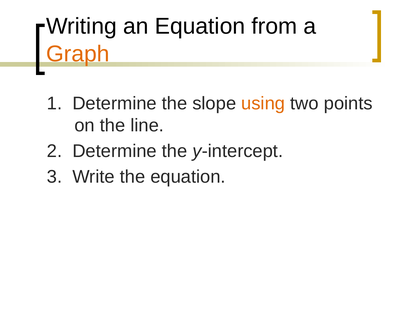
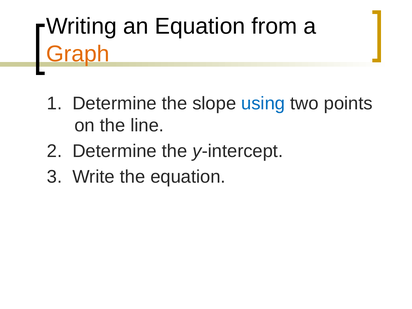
using colour: orange -> blue (263, 104)
